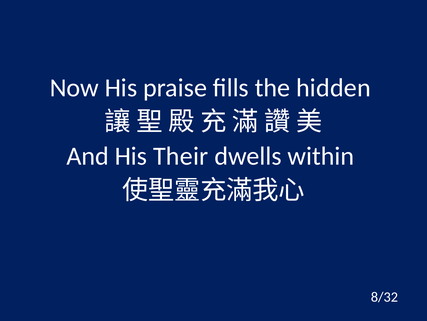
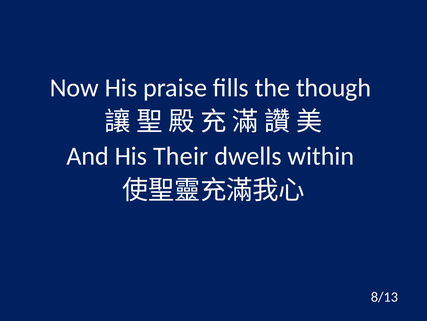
hidden: hidden -> though (334, 88)
8/32: 8/32 -> 8/13 (384, 296)
